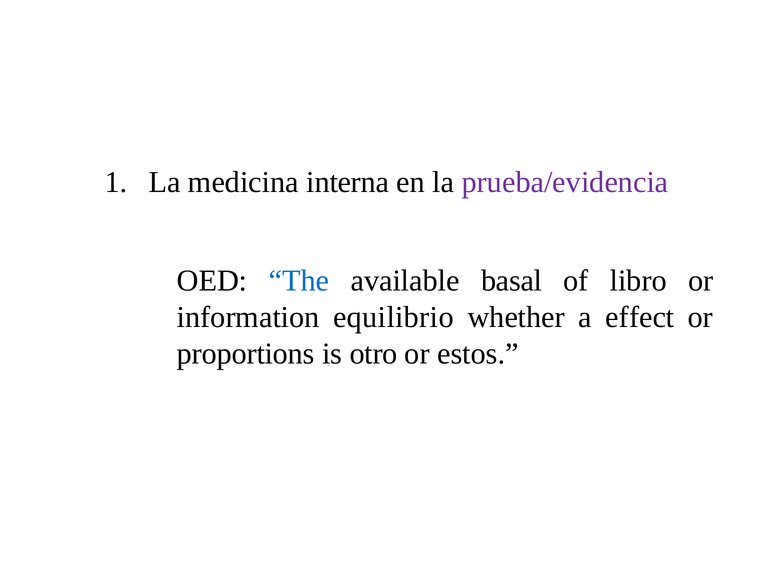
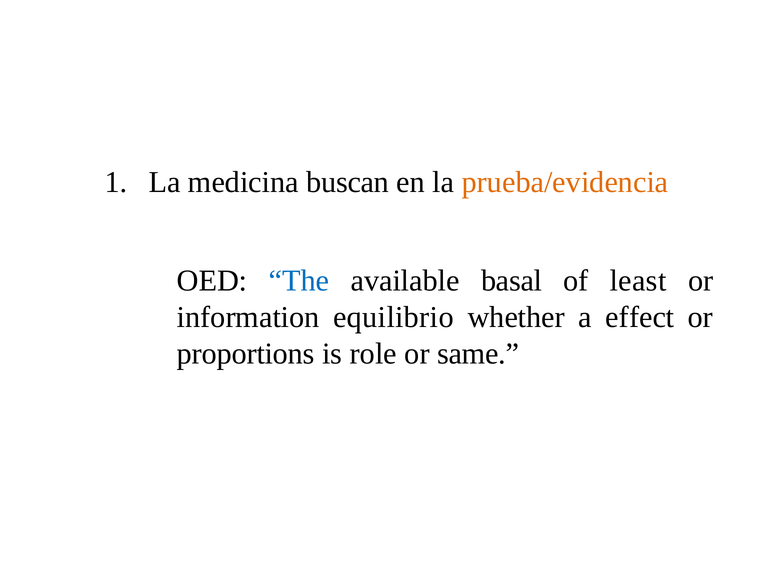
interna: interna -> buscan (348, 182)
prueba/evidencia colour: purple -> orange (565, 182)
libro: libro -> least (638, 281)
otro: otro -> role (373, 354)
estos: estos -> same (478, 354)
